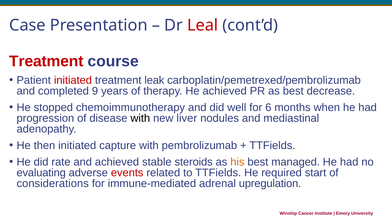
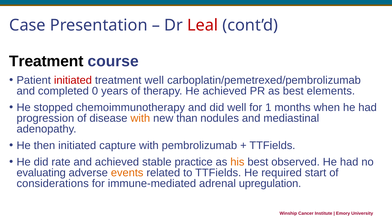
Treatment colour: red -> black (46, 62)
treatment leak: leak -> well (154, 80)
9: 9 -> 0 (95, 91)
decrease: decrease -> elements (331, 91)
6: 6 -> 1 (268, 108)
with colour: black -> orange (140, 119)
liver: liver -> than (187, 119)
steroids: steroids -> practice (194, 162)
managed: managed -> observed (296, 162)
events colour: red -> orange (127, 173)
